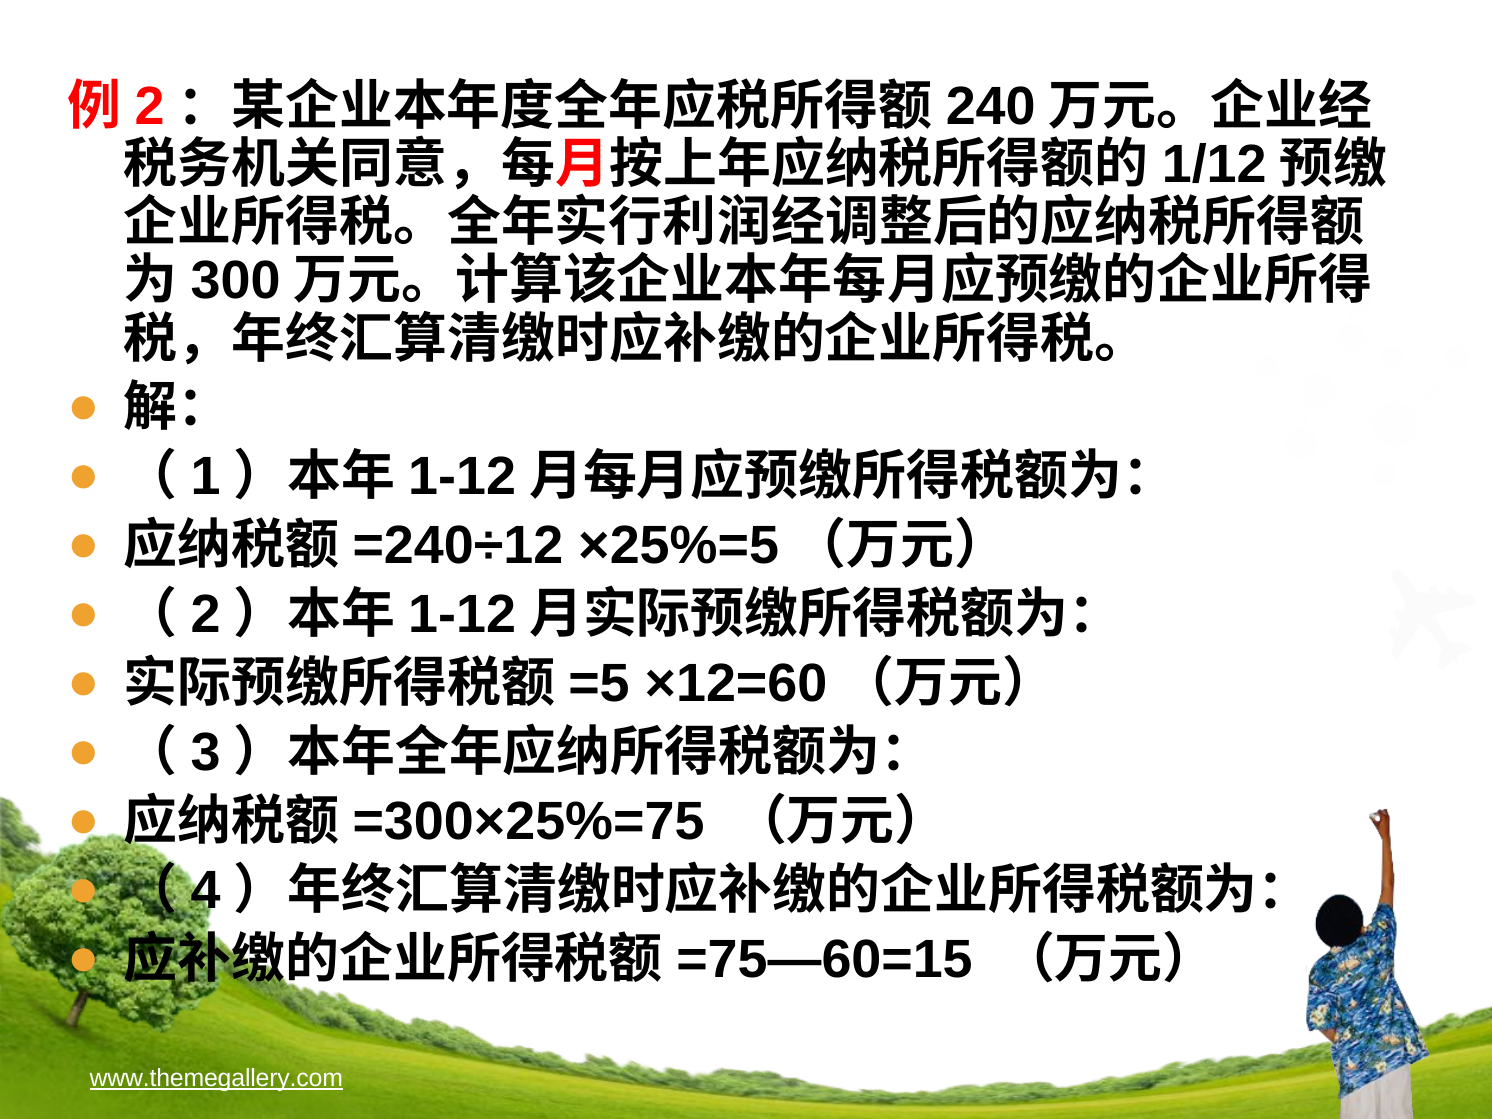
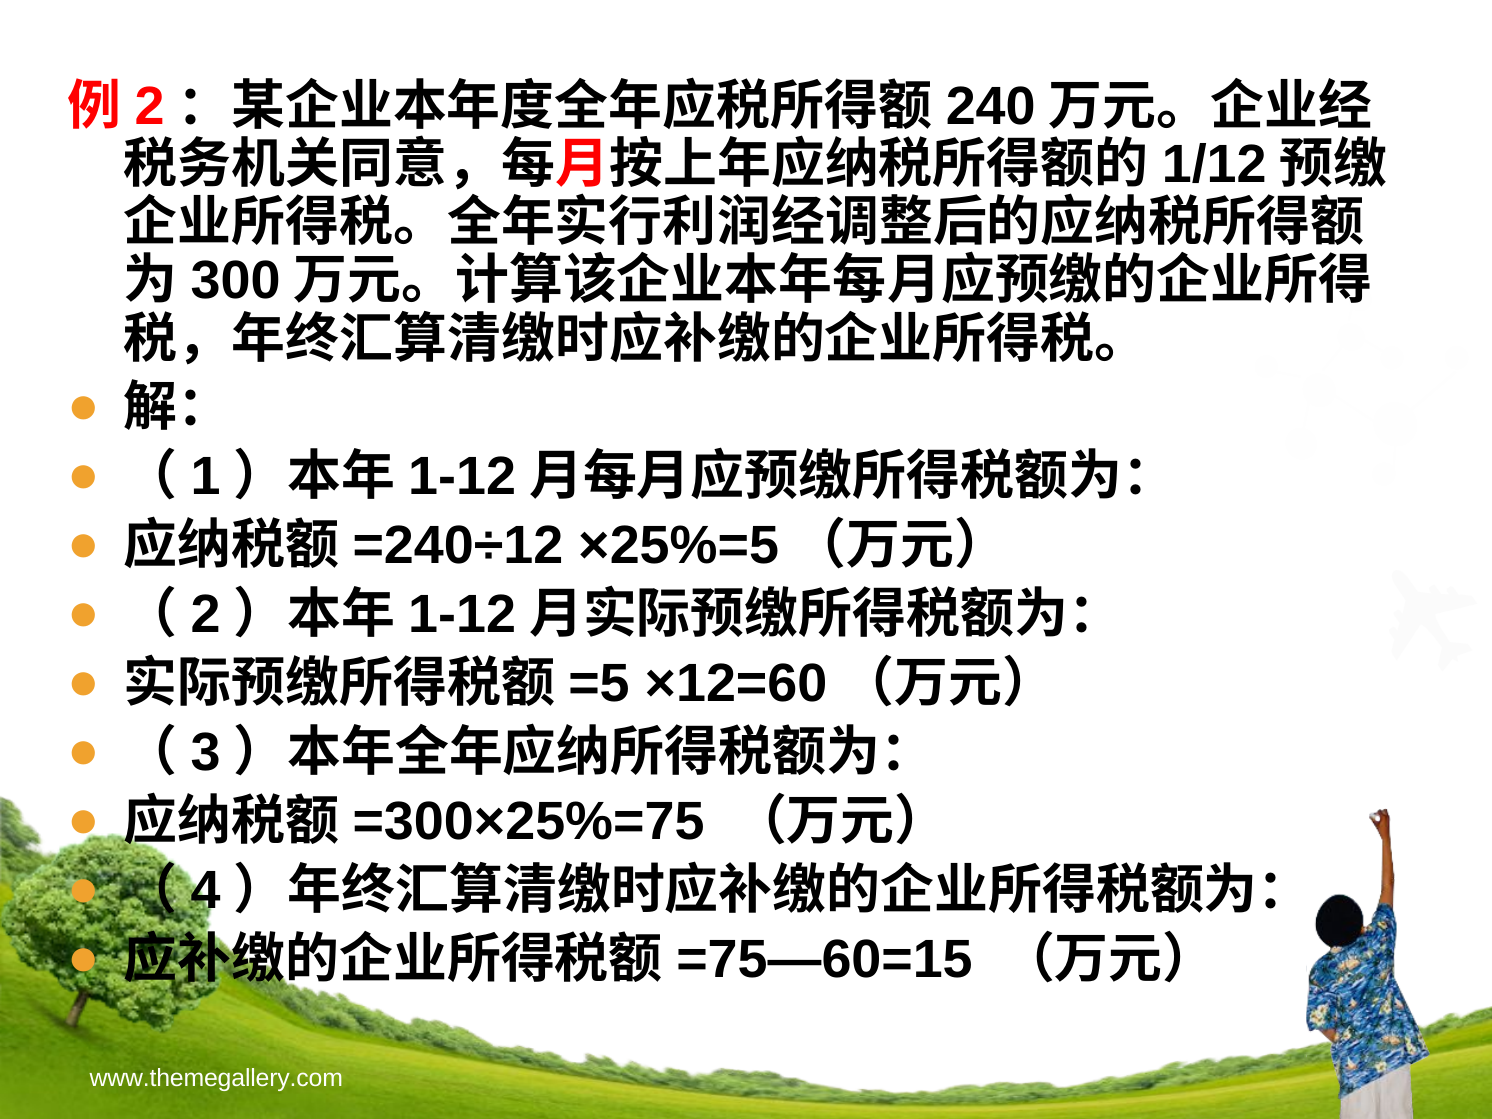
www.themegallery.com underline: present -> none (216, 1078)
